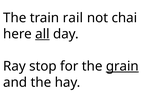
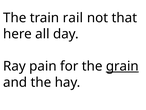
chai: chai -> that (124, 18)
all underline: present -> none (42, 34)
stop: stop -> pain (43, 66)
